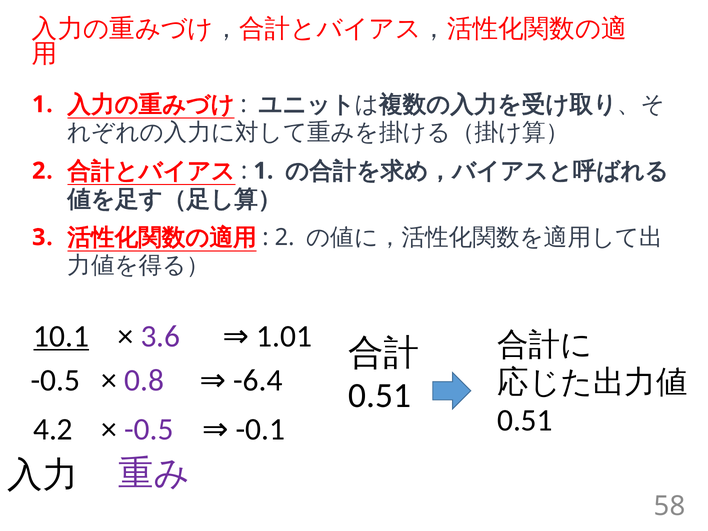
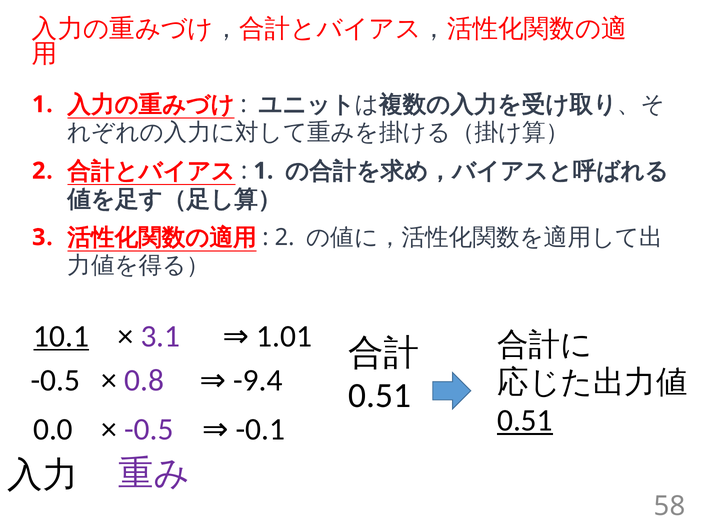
3.6: 3.6 -> 3.1 (160, 336)
-6.4: -6.4 -> -9.4 (258, 380)
0.51 underline: none -> present (525, 420)
4.2: 4.2 -> 0.0 (53, 430)
